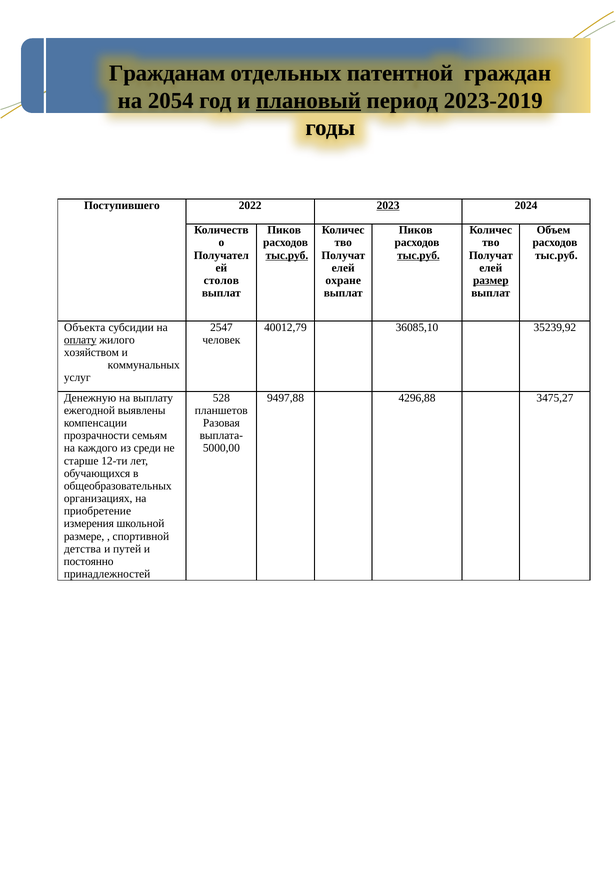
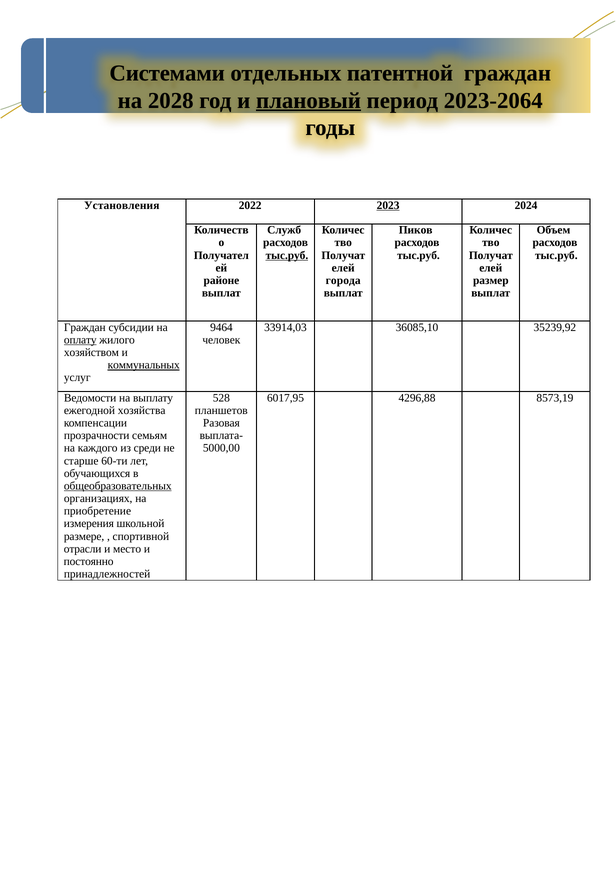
Гражданам: Гражданам -> Системами (167, 73)
2054: 2054 -> 2028 (171, 101)
2023-2019: 2023-2019 -> 2023-2064 (493, 101)
Поступившего: Поступившего -> Установления (122, 205)
Пиков: Пиков -> Служб (284, 230)
тыс.руб underline: present -> none (418, 255)
столов: столов -> районе (221, 280)
охране: охране -> города (343, 280)
размер underline: present -> none (491, 280)
Объекта: Объекта -> Граждан (85, 327)
2547: 2547 -> 9464 (221, 327)
40012,79: 40012,79 -> 33914,03 (285, 327)
коммунальных underline: none -> present (144, 365)
Денежную: Денежную -> Ведомости (90, 398)
9497,88: 9497,88 -> 6017,95 (286, 398)
3475,27: 3475,27 -> 8573,19 (555, 398)
выявлены: выявлены -> хозяйства (142, 410)
12-ти: 12-ти -> 60-ти (114, 461)
общеобразовательных underline: none -> present (118, 486)
детства: детства -> отрасли (83, 549)
путей: путей -> место (127, 549)
